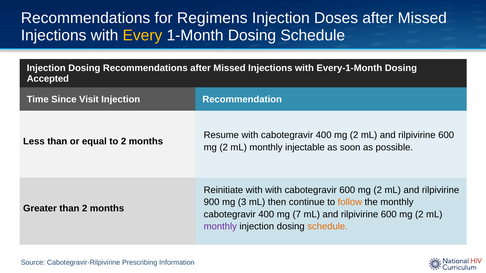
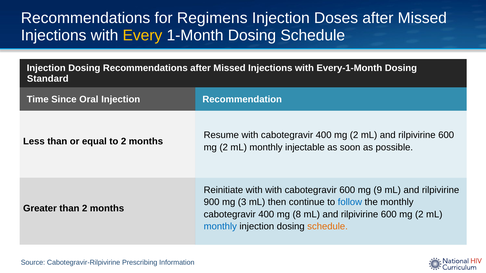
Accepted: Accepted -> Standard (48, 79)
Visit: Visit -> Oral (89, 99)
cabotegravir 600 mg 2: 2 -> 9 (378, 190)
follow colour: orange -> blue (350, 202)
7: 7 -> 8 (297, 215)
monthly colour: purple -> blue (220, 227)
